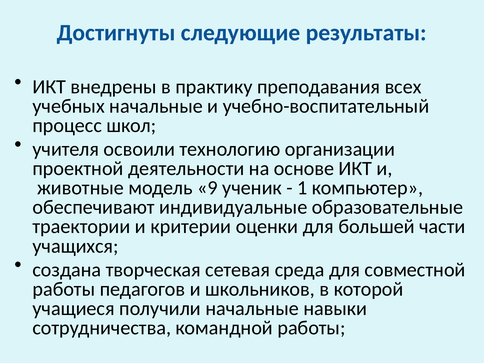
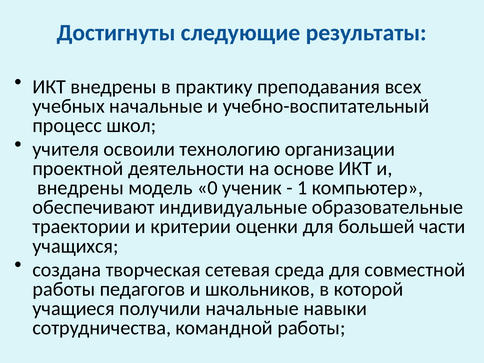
животные: животные -> внедрены (80, 188)
9: 9 -> 0 (207, 188)
